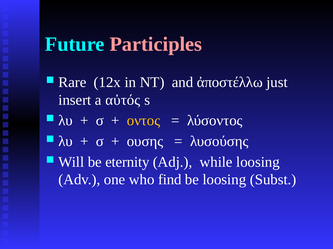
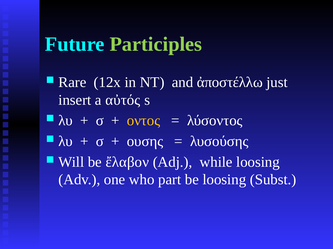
Participles colour: pink -> light green (156, 44)
eternity: eternity -> ἔλαβον (127, 162)
find: find -> part (170, 180)
